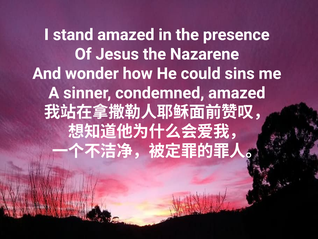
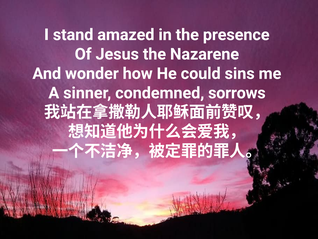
condemned amazed: amazed -> sorrows (237, 93)
